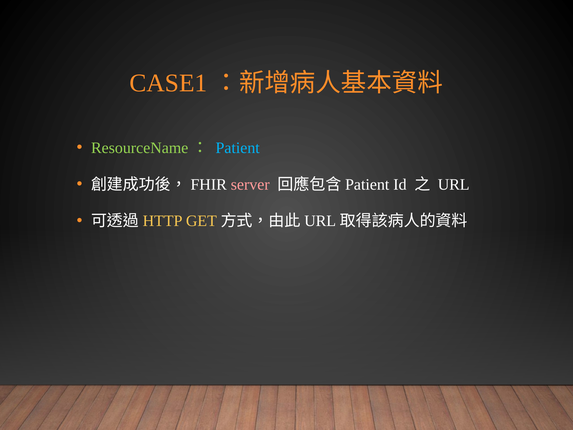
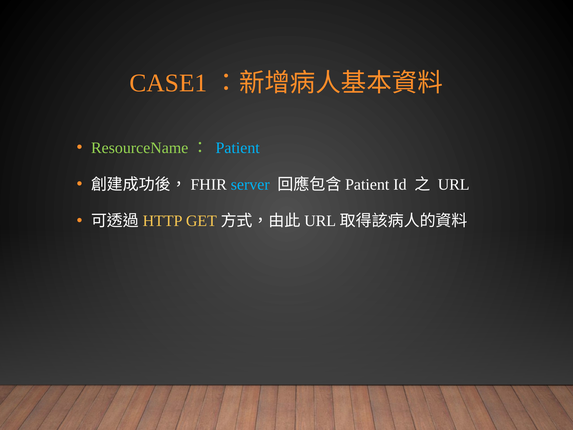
server colour: pink -> light blue (250, 184)
